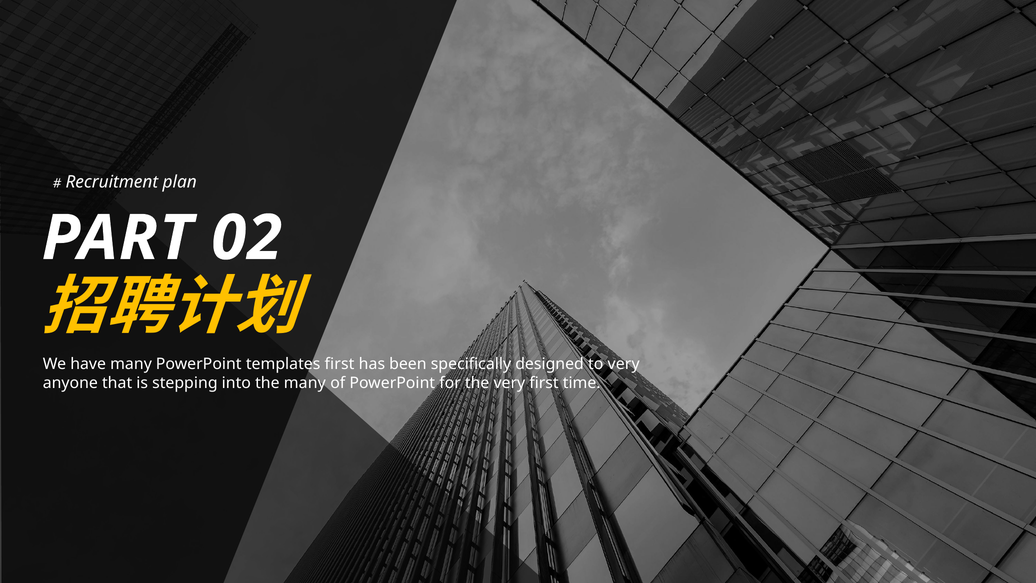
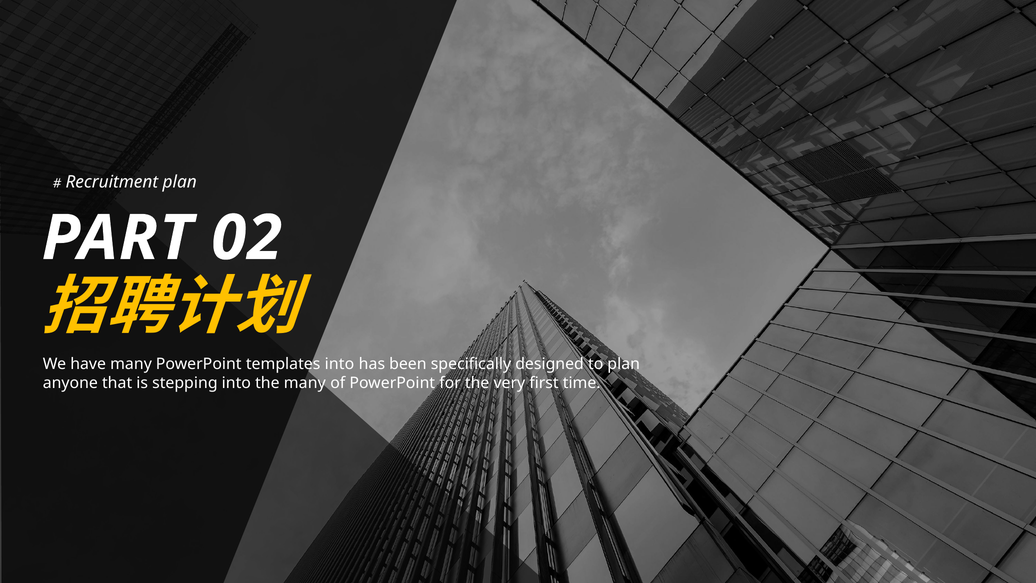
templates first: first -> into (339, 364)
to very: very -> plan (624, 364)
